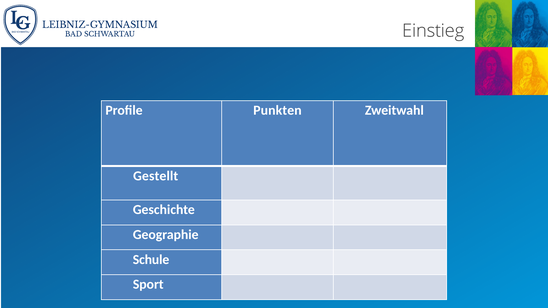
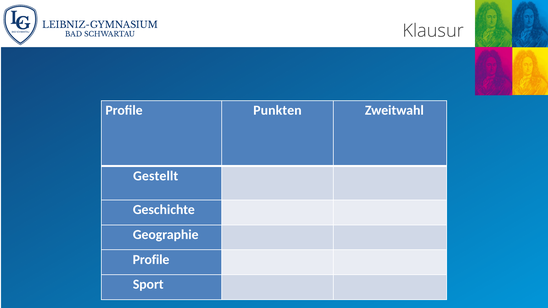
Einstieg: Einstieg -> Klausur (433, 31)
Schule: Schule -> Profile (151, 260)
